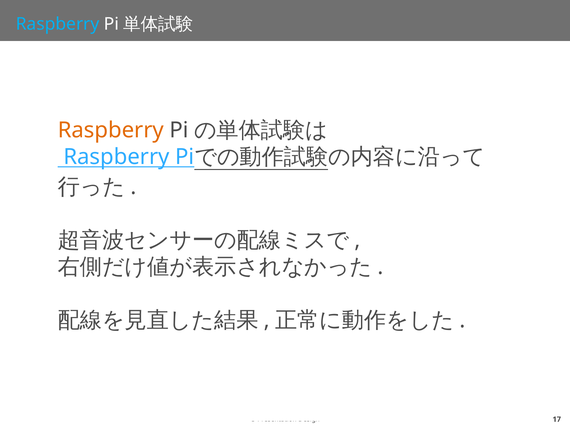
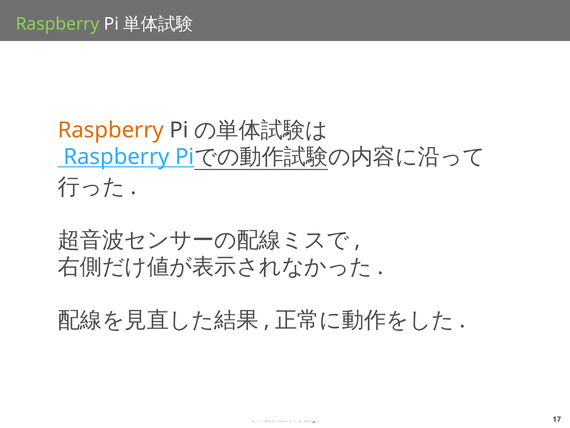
Raspberry colour: light blue -> light green (58, 24)
